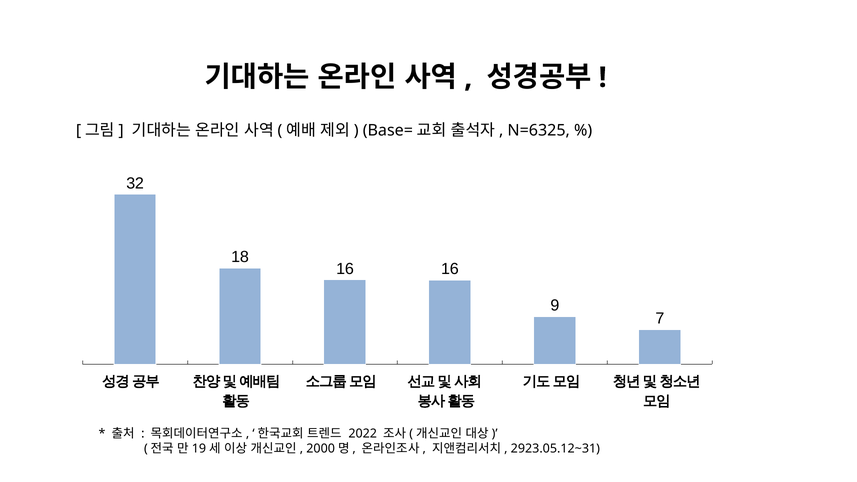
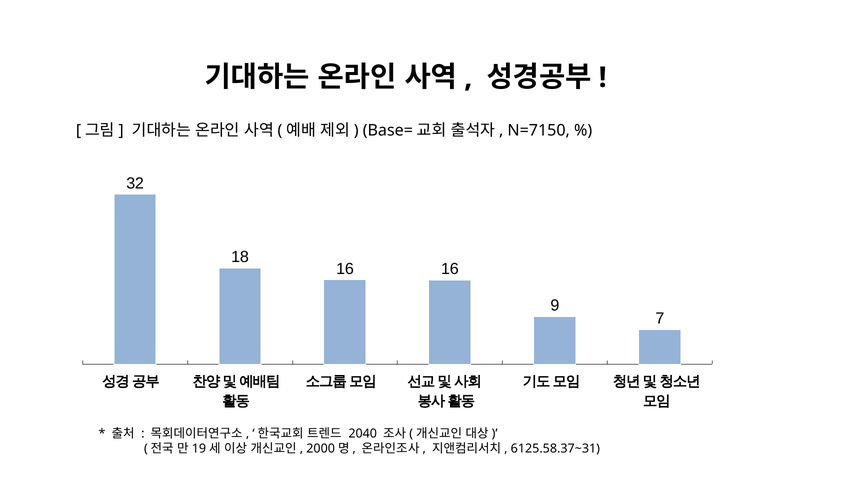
N=6325: N=6325 -> N=7150 (539, 130)
2022: 2022 -> 2040 (363, 433)
2923.05.12~31: 2923.05.12~31 -> 6125.58.37~31 (555, 448)
